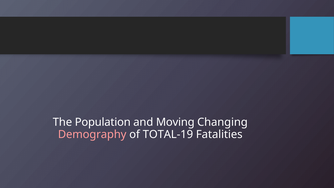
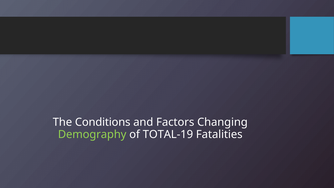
Population: Population -> Conditions (103, 122)
Moving: Moving -> Factors (175, 122)
Demography colour: pink -> light green (92, 134)
